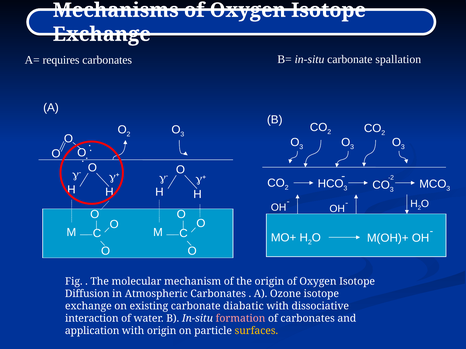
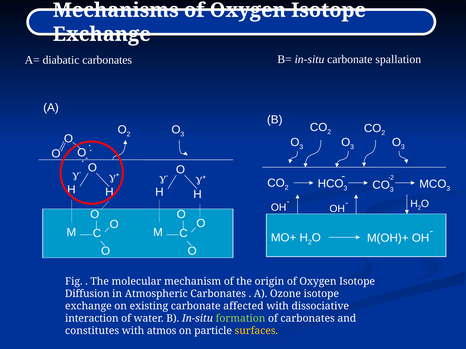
requires: requires -> diabatic (61, 60)
diabatic: diabatic -> affected (243, 307)
formation colour: pink -> light green (241, 319)
application: application -> constitutes (92, 331)
with origin: origin -> atmos (162, 331)
